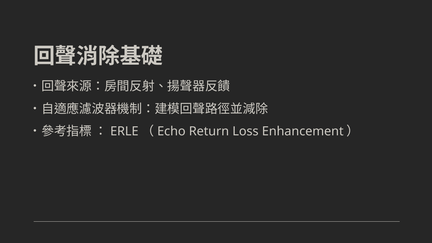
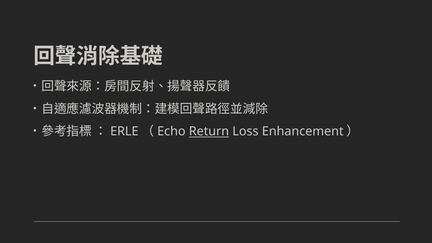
Return underline: none -> present (209, 131)
